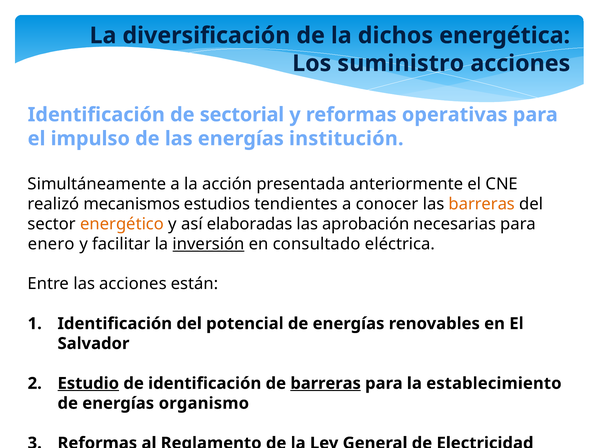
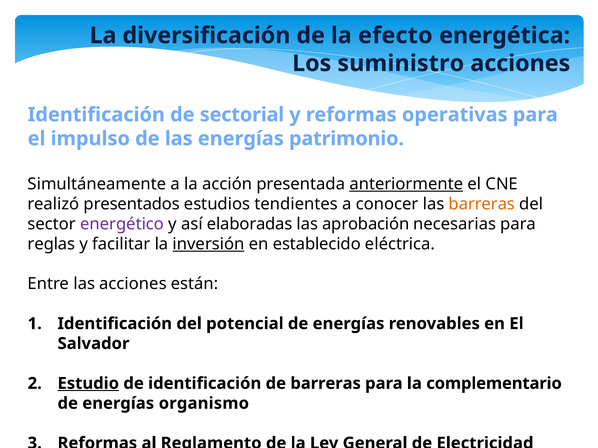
dichos: dichos -> efecto (395, 36)
institución: institución -> patrimonio (346, 139)
anteriormente underline: none -> present (406, 184)
mecanismos: mecanismos -> presentados (132, 204)
energético colour: orange -> purple (122, 224)
enero: enero -> reglas (51, 244)
consultado: consultado -> establecido (317, 244)
barreras underline: present -> none (326, 384)
establecimiento: establecimiento -> complementario (494, 384)
